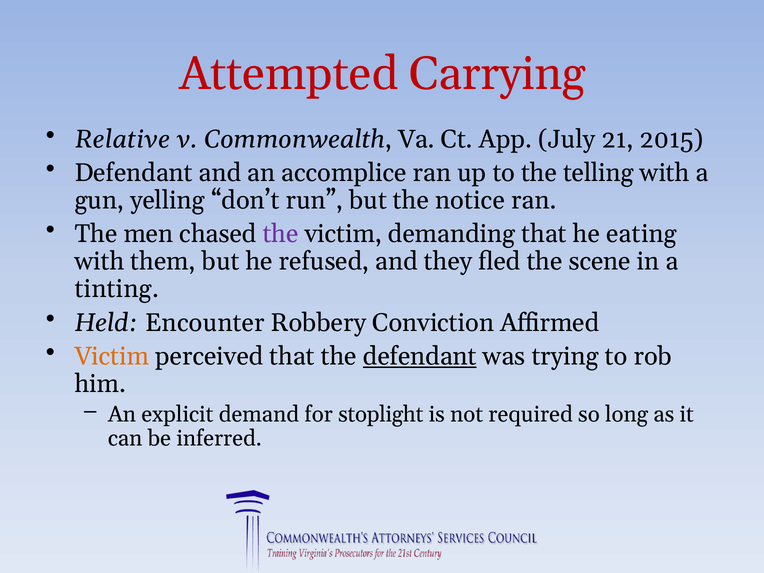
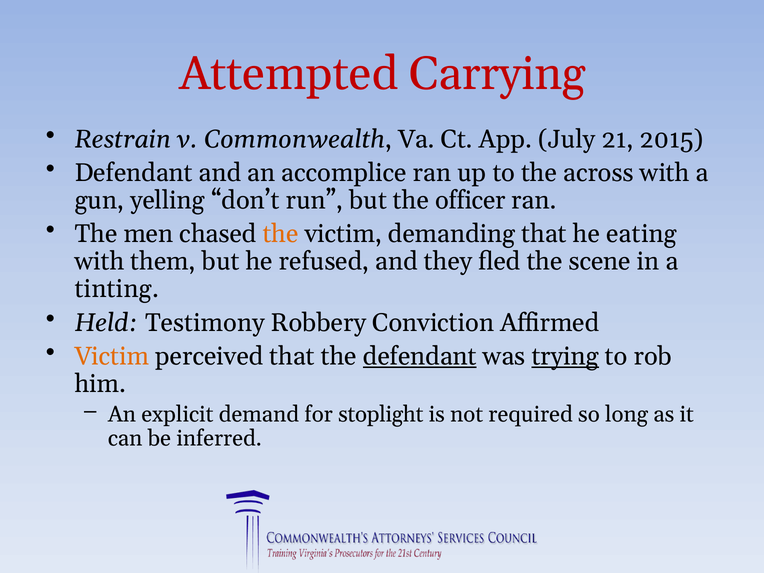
Relative: Relative -> Restrain (123, 139)
telling: telling -> across (598, 173)
notice: notice -> officer (470, 200)
the colour: purple -> orange (281, 234)
Encounter: Encounter -> Testimony (205, 323)
trying underline: none -> present (565, 356)
